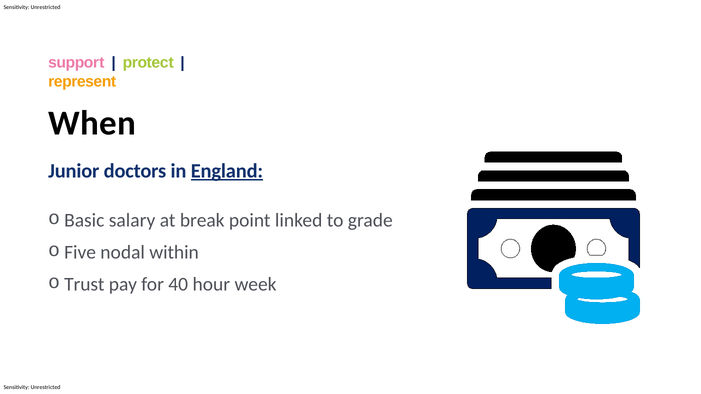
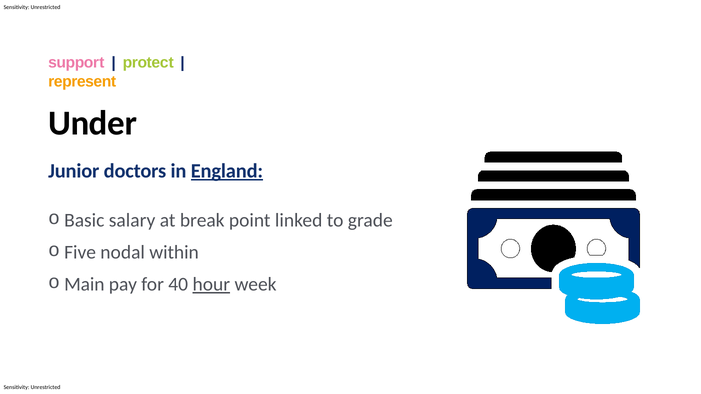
When: When -> Under (93, 123)
Trust: Trust -> Main (84, 285)
hour underline: none -> present (211, 285)
